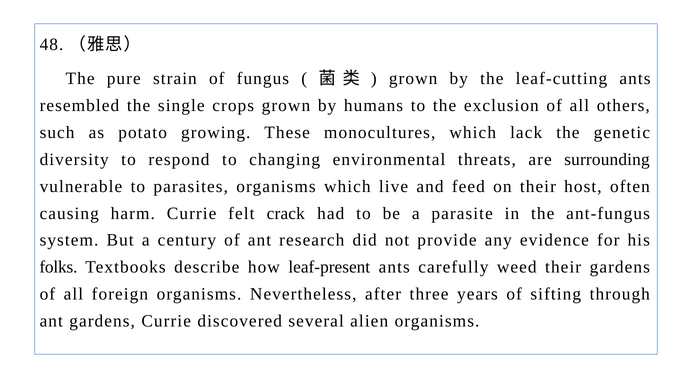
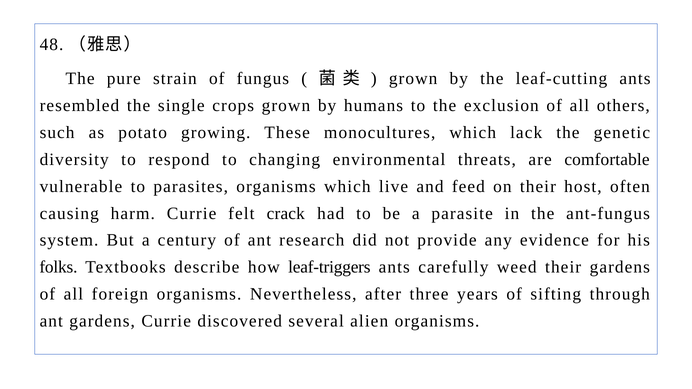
surrounding: surrounding -> comfortable (607, 159)
leaf-present: leaf-present -> leaf-triggers (329, 267)
